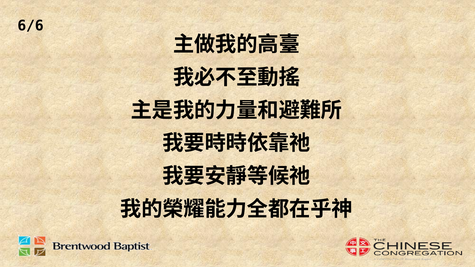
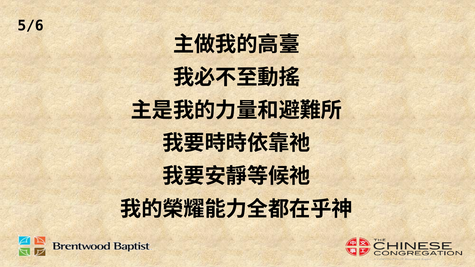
6/6: 6/6 -> 5/6 (30, 26)
